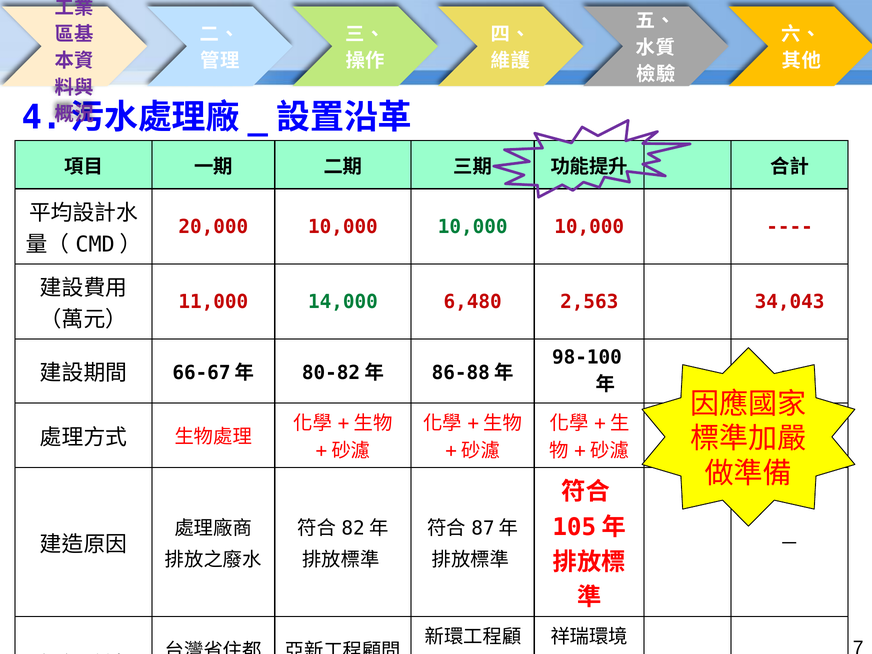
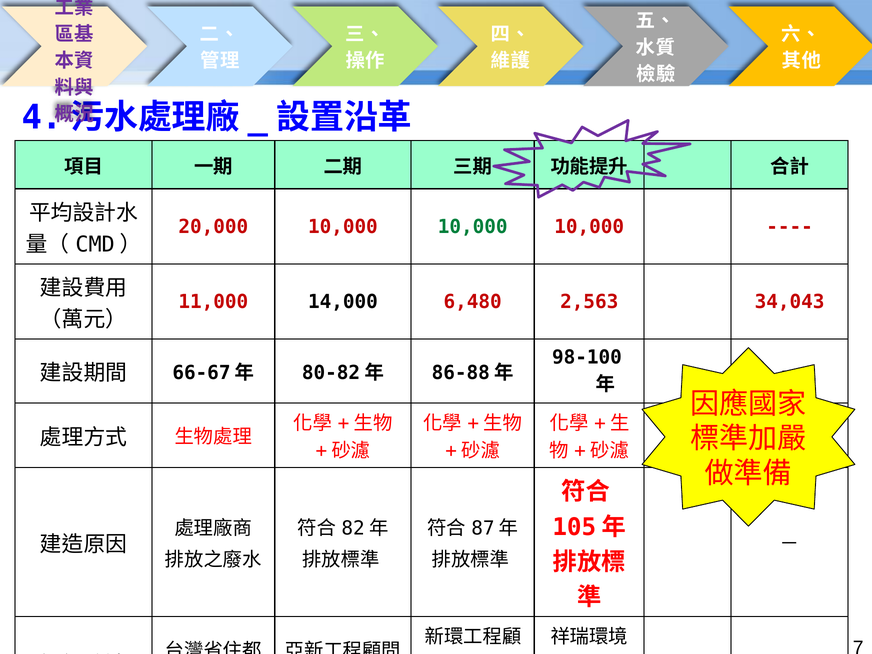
14,000 colour: green -> black (343, 302)
